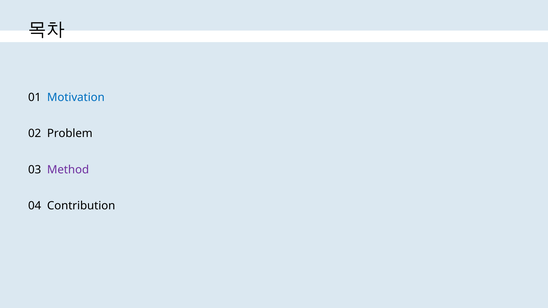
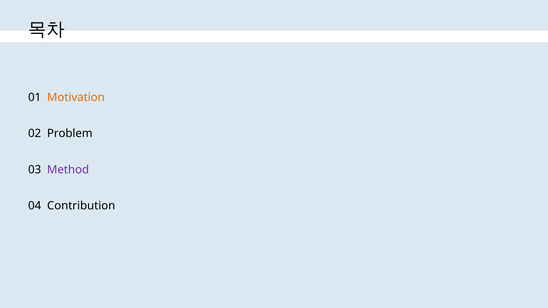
Motivation colour: blue -> orange (76, 98)
